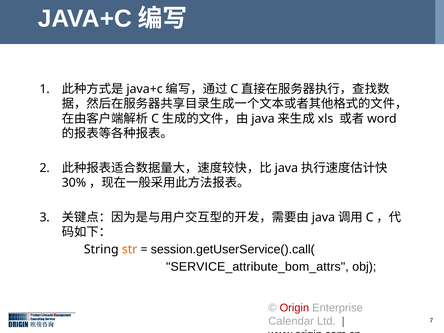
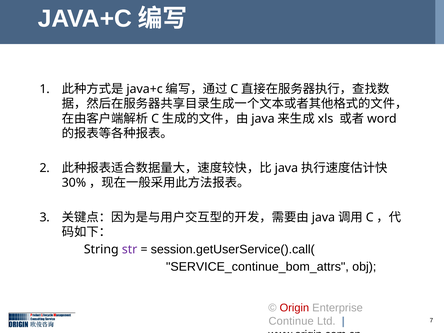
str colour: orange -> purple (130, 249)
SERVICE_attribute_bom_attrs: SERVICE_attribute_bom_attrs -> SERVICE_continue_bom_attrs (257, 267)
Calendar: Calendar -> Continue (291, 321)
